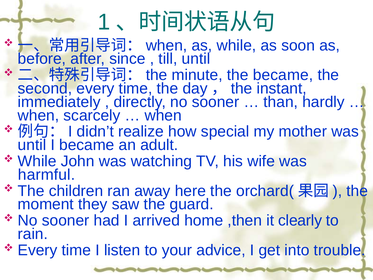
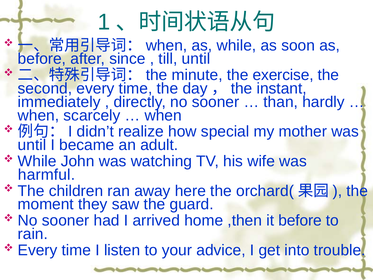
the became: became -> exercise (283, 75)
it clearly: clearly -> before (300, 220)
